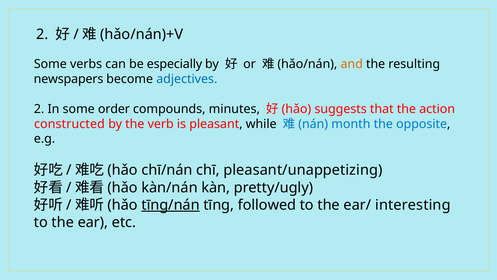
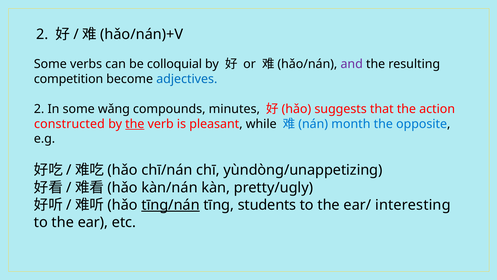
especially: especially -> colloquial (174, 64)
and colour: orange -> purple (352, 64)
newspapers: newspapers -> competition (69, 79)
order: order -> wǎng (114, 109)
the underline: none -> present (135, 124)
pleasant/unappetizing: pleasant/unappetizing -> yùndòng/unappetizing (303, 170)
followed: followed -> students (267, 205)
